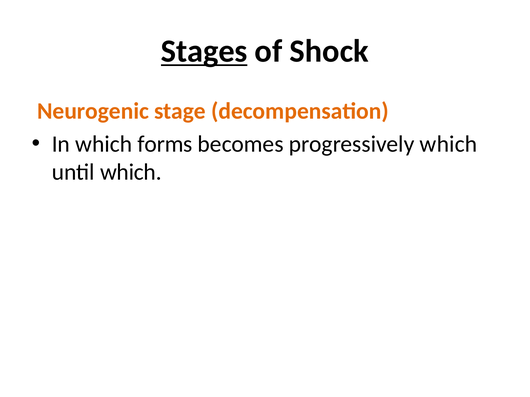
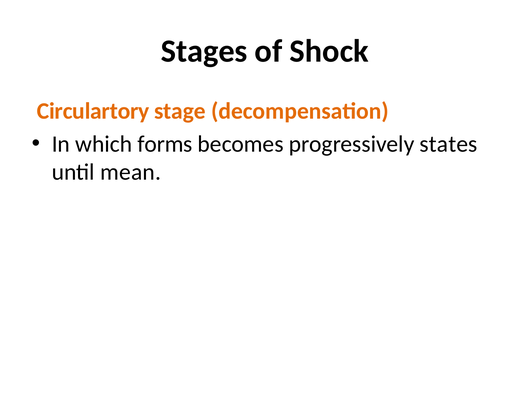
Stages underline: present -> none (204, 51)
Neurogenic: Neurogenic -> Circulartory (93, 111)
progressively which: which -> states (449, 144)
until which: which -> mean (131, 172)
